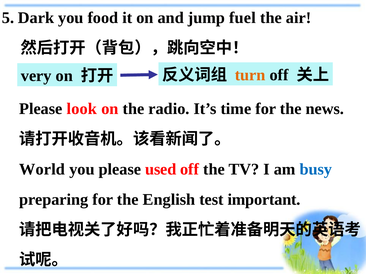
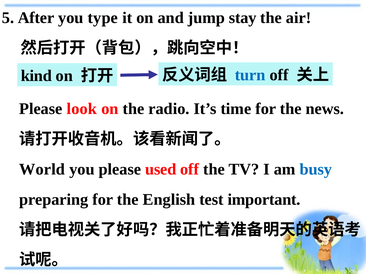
Dark: Dark -> After (36, 18)
food: food -> type (103, 18)
fuel: fuel -> stay (243, 18)
very: very -> kind (36, 76)
turn colour: orange -> blue (250, 75)
